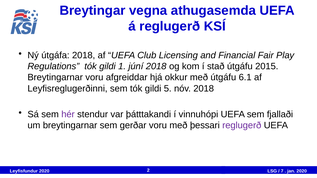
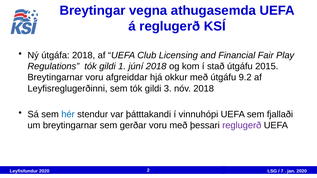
6.1: 6.1 -> 9.2 (245, 78)
5: 5 -> 3 (168, 89)
hér colour: purple -> blue (68, 115)
